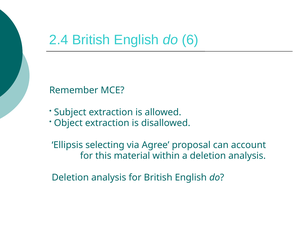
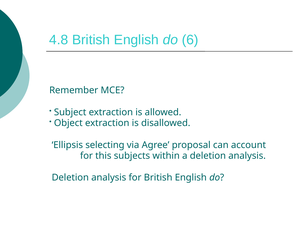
2.4: 2.4 -> 4.8 (59, 40)
material: material -> subjects (132, 156)
